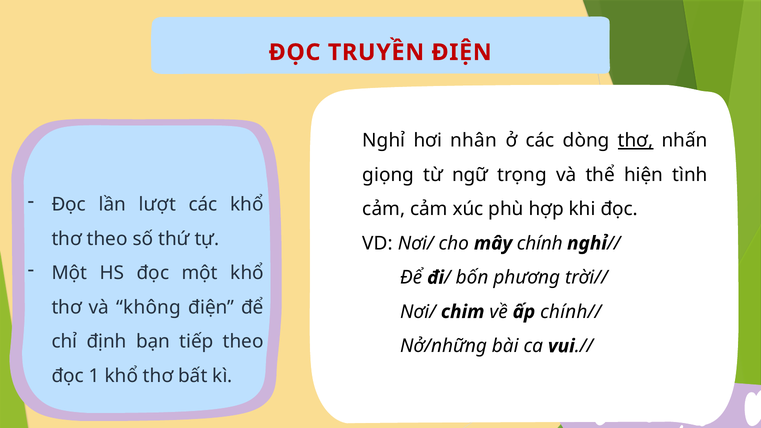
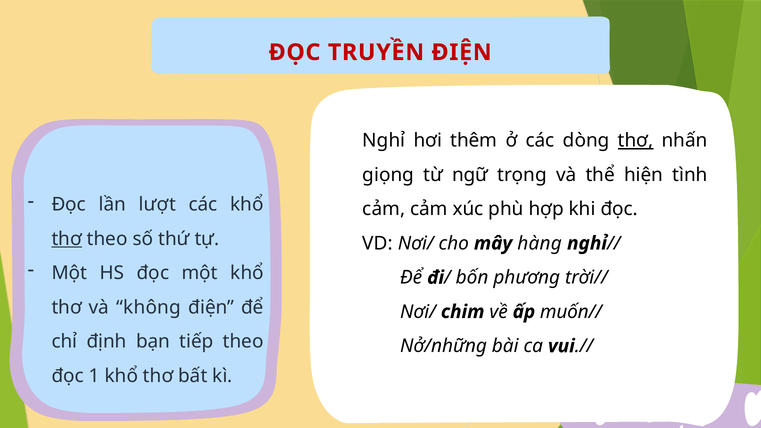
nhân: nhân -> thêm (474, 141)
thơ underline: none -> present (67, 239)
chính: chính -> hàng (540, 243)
chính//: chính// -> muốn// (571, 312)
